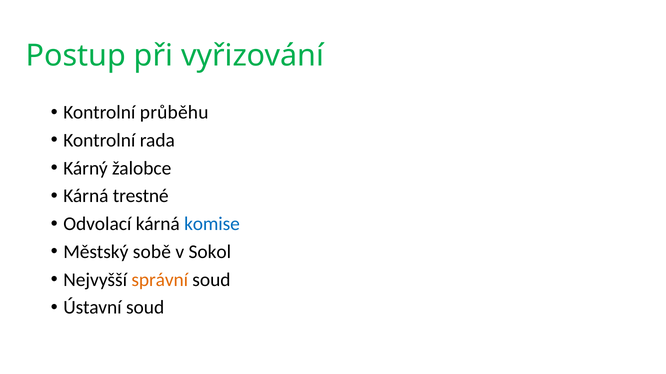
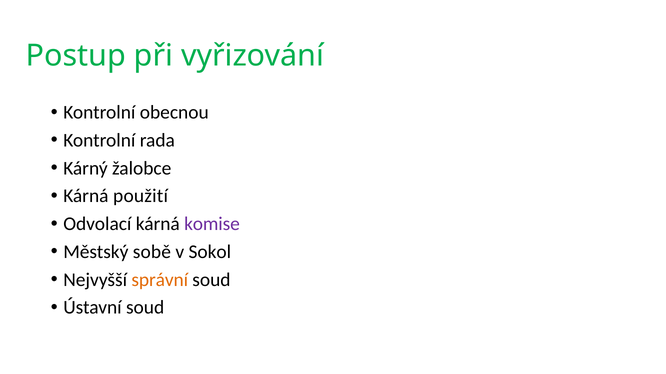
průběhu: průběhu -> obecnou (174, 113)
trestné: trestné -> použití (141, 196)
komise colour: blue -> purple (212, 224)
